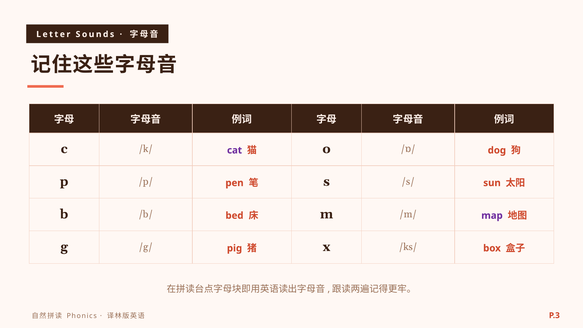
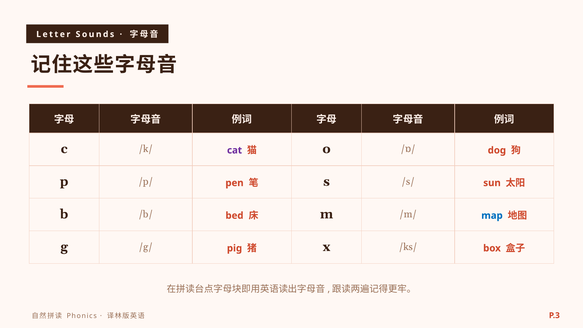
map colour: purple -> blue (492, 216)
